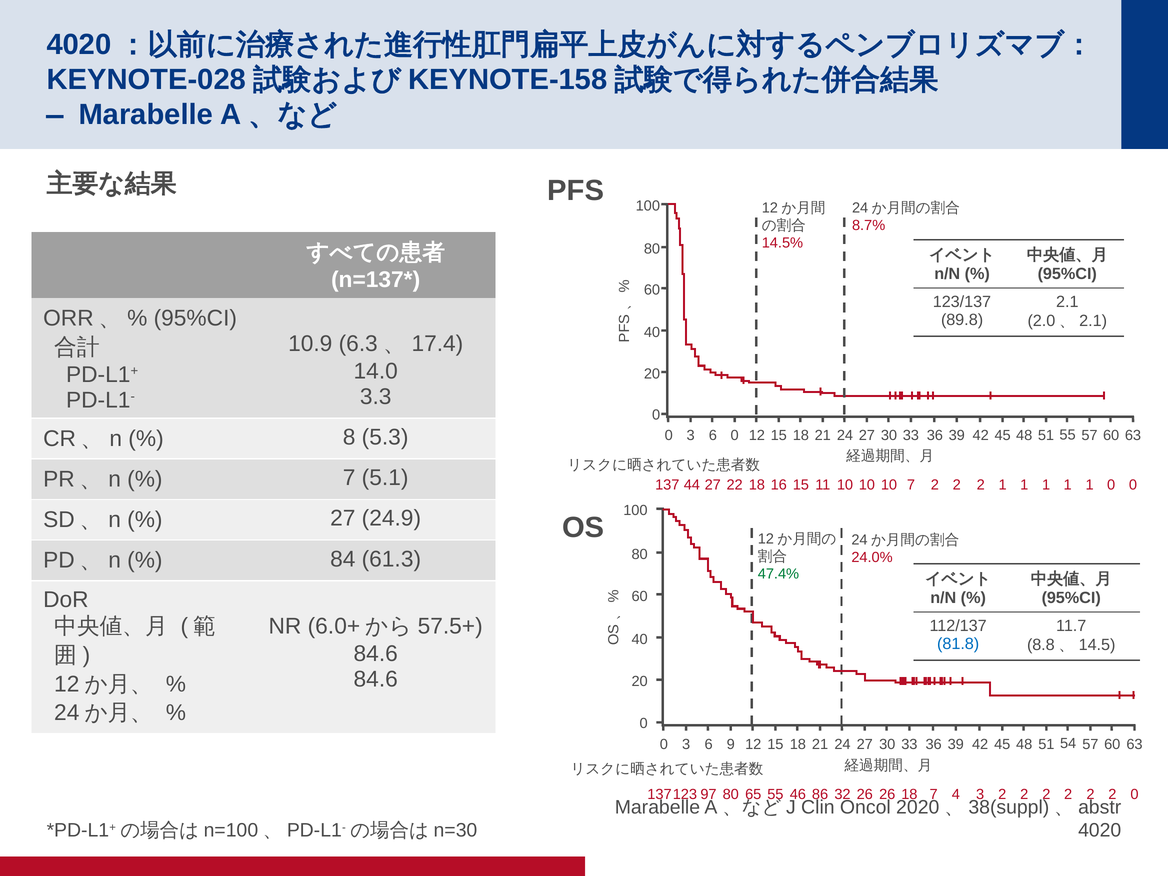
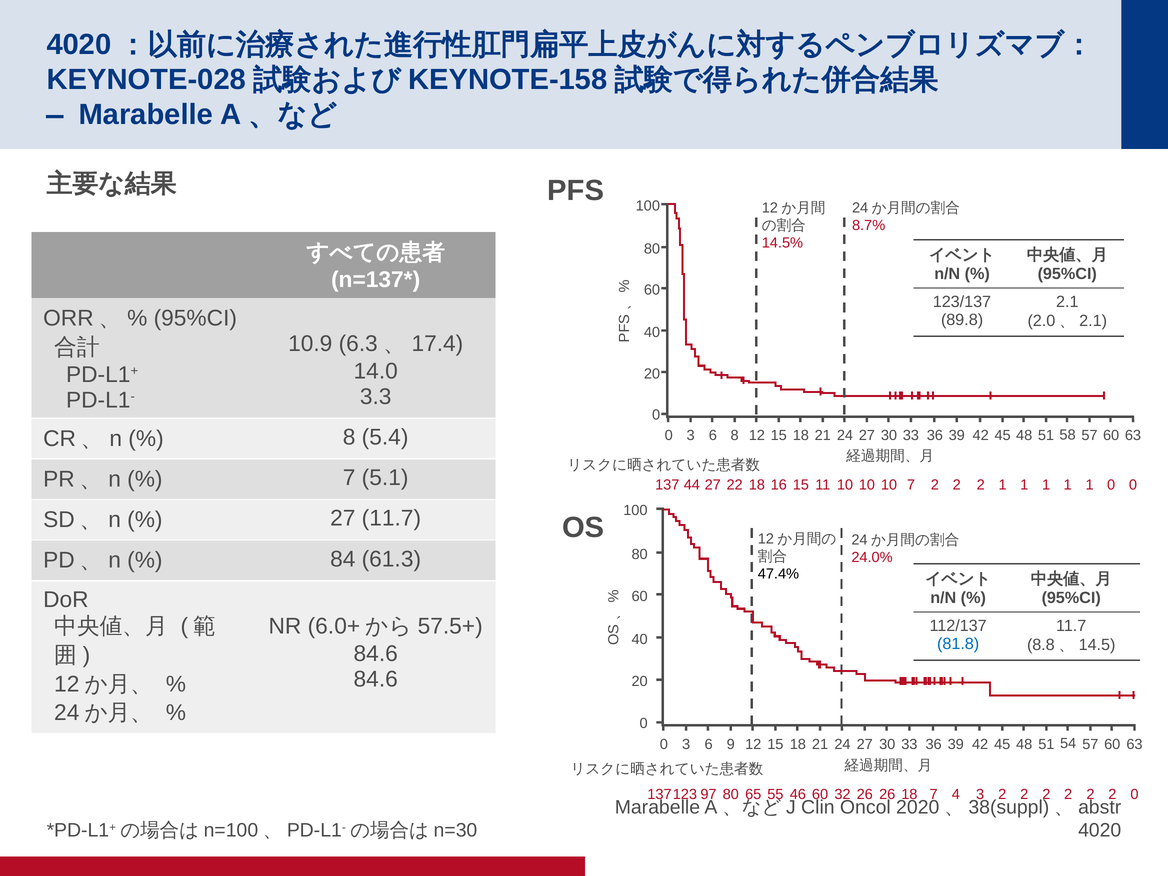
5.3: 5.3 -> 5.4 (385, 437)
6 0: 0 -> 8 (735, 436)
51 55: 55 -> 58 (1068, 435)
27 24.9: 24.9 -> 11.7 (391, 518)
47.4% colour: green -> black (778, 574)
46 86: 86 -> 60 (820, 795)
